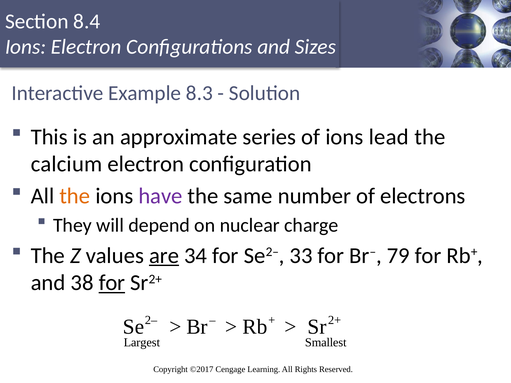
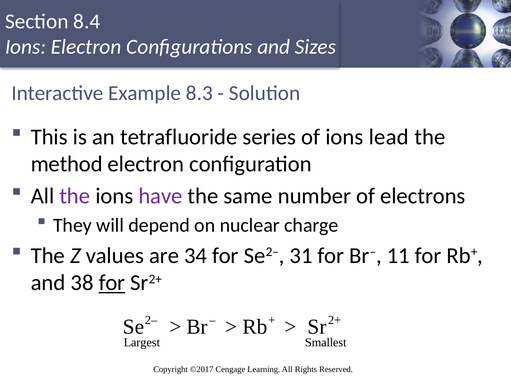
approximate: approximate -> tetrafluoride (179, 137)
calcium: calcium -> method (67, 164)
the colour: orange -> purple (75, 196)
are underline: present -> none (164, 256)
33: 33 -> 31 (301, 256)
79: 79 -> 11 (398, 256)
